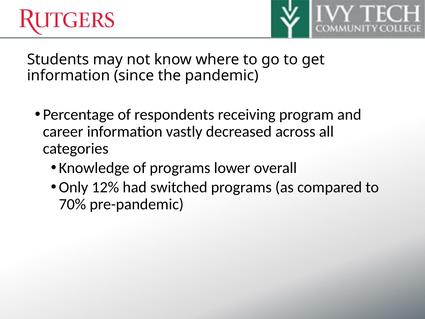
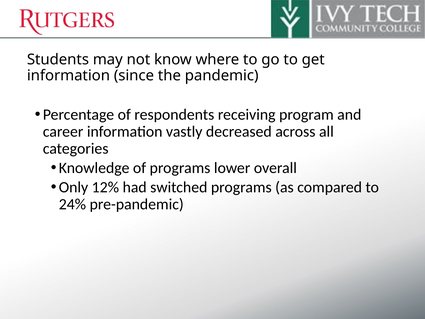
70%: 70% -> 24% (72, 204)
